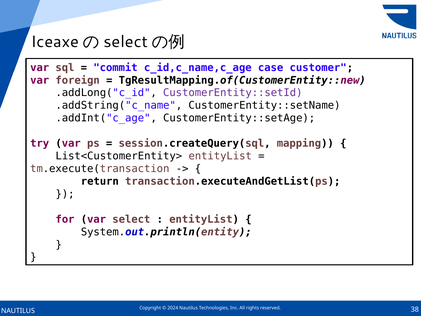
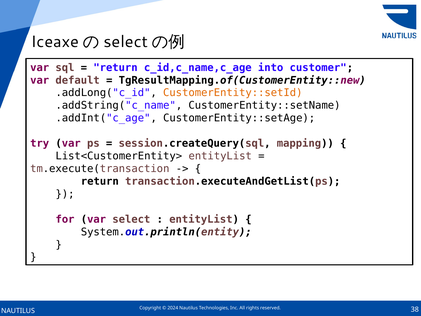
commit: commit -> return (115, 68)
case: case -> into (271, 68)
foreign: foreign -> default (78, 80)
CustomerEntity::setId colour: purple -> orange (233, 93)
